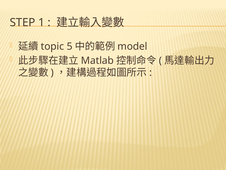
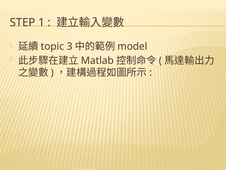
5: 5 -> 3 (70, 46)
